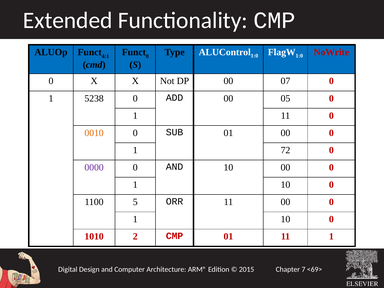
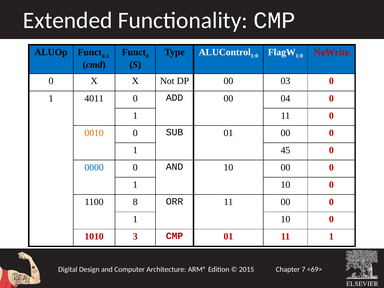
07: 07 -> 03 (285, 81)
5238: 5238 -> 4011 (94, 98)
05: 05 -> 04 (285, 98)
72: 72 -> 45 (285, 150)
0000 colour: purple -> blue (94, 167)
5: 5 -> 8 (135, 202)
2: 2 -> 3 (135, 236)
